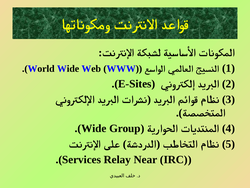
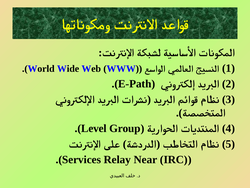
E-Sites: E-Sites -> E-Path (135, 84)
Wide: Wide -> Level (94, 128)
